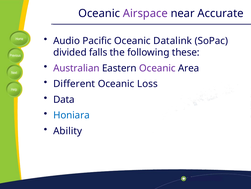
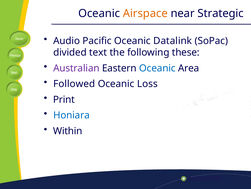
Airspace colour: purple -> orange (145, 13)
Accurate: Accurate -> Strategic (221, 13)
falls: falls -> text (98, 52)
Oceanic colour: purple -> blue (157, 68)
Different: Different -> Followed (74, 84)
Data: Data -> Print (64, 99)
Ability: Ability -> Within (68, 130)
